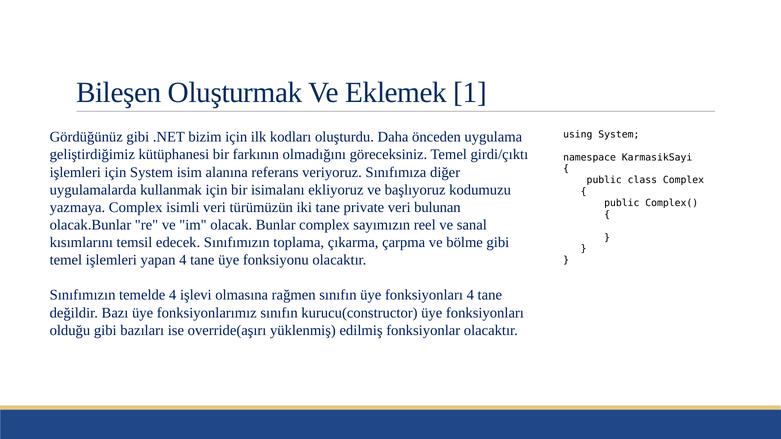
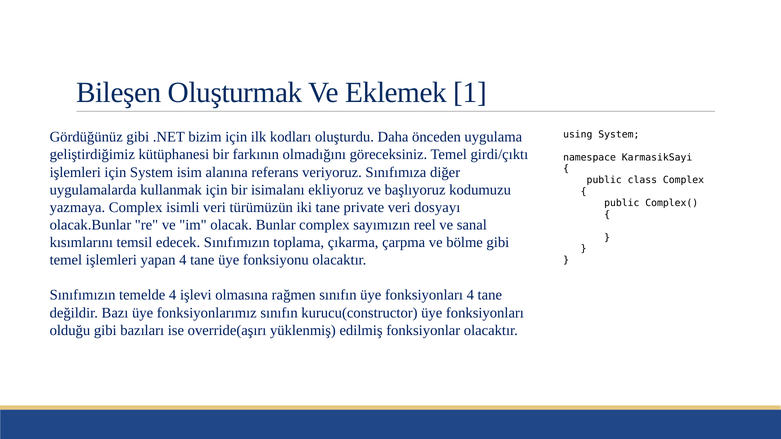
bulunan: bulunan -> dosyayı (437, 207)
